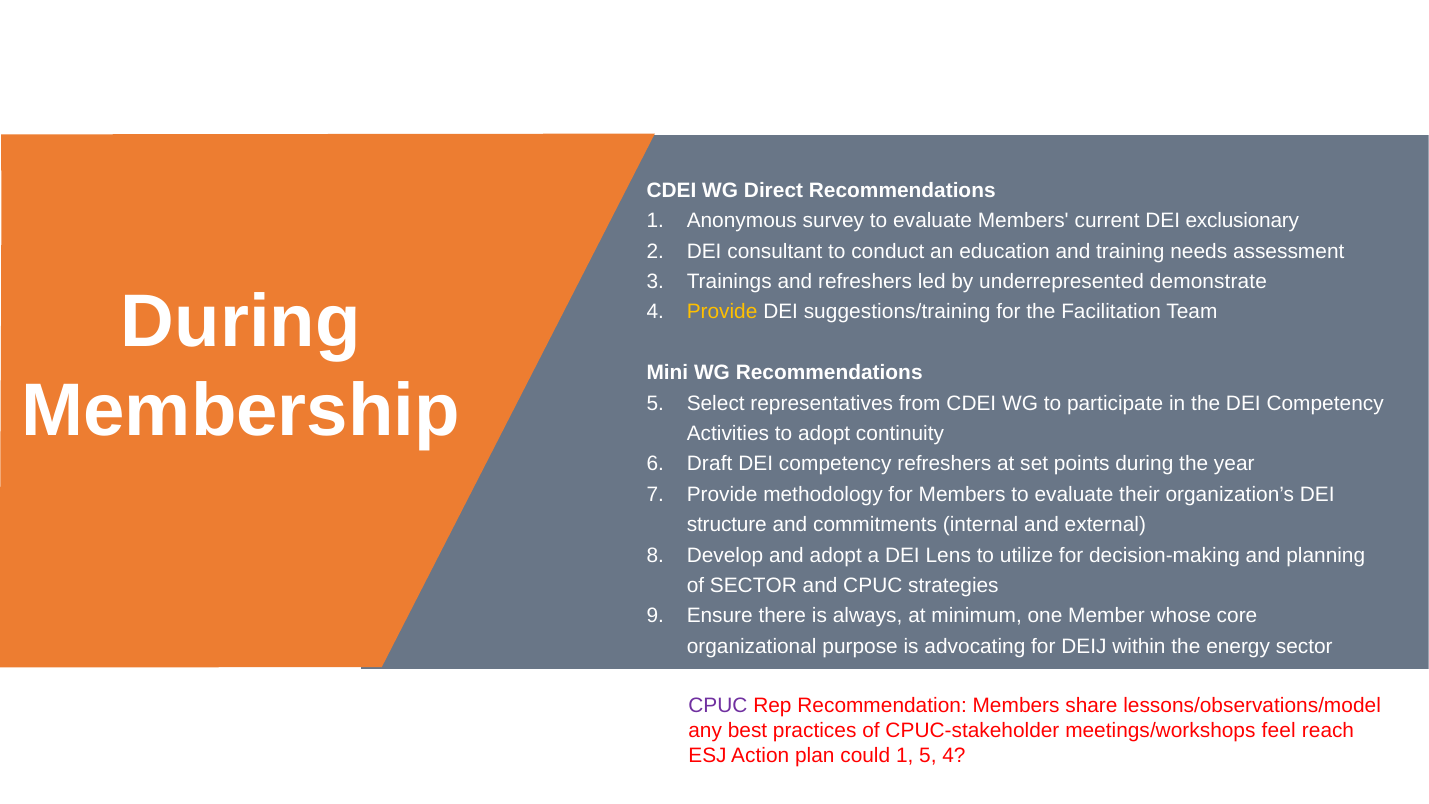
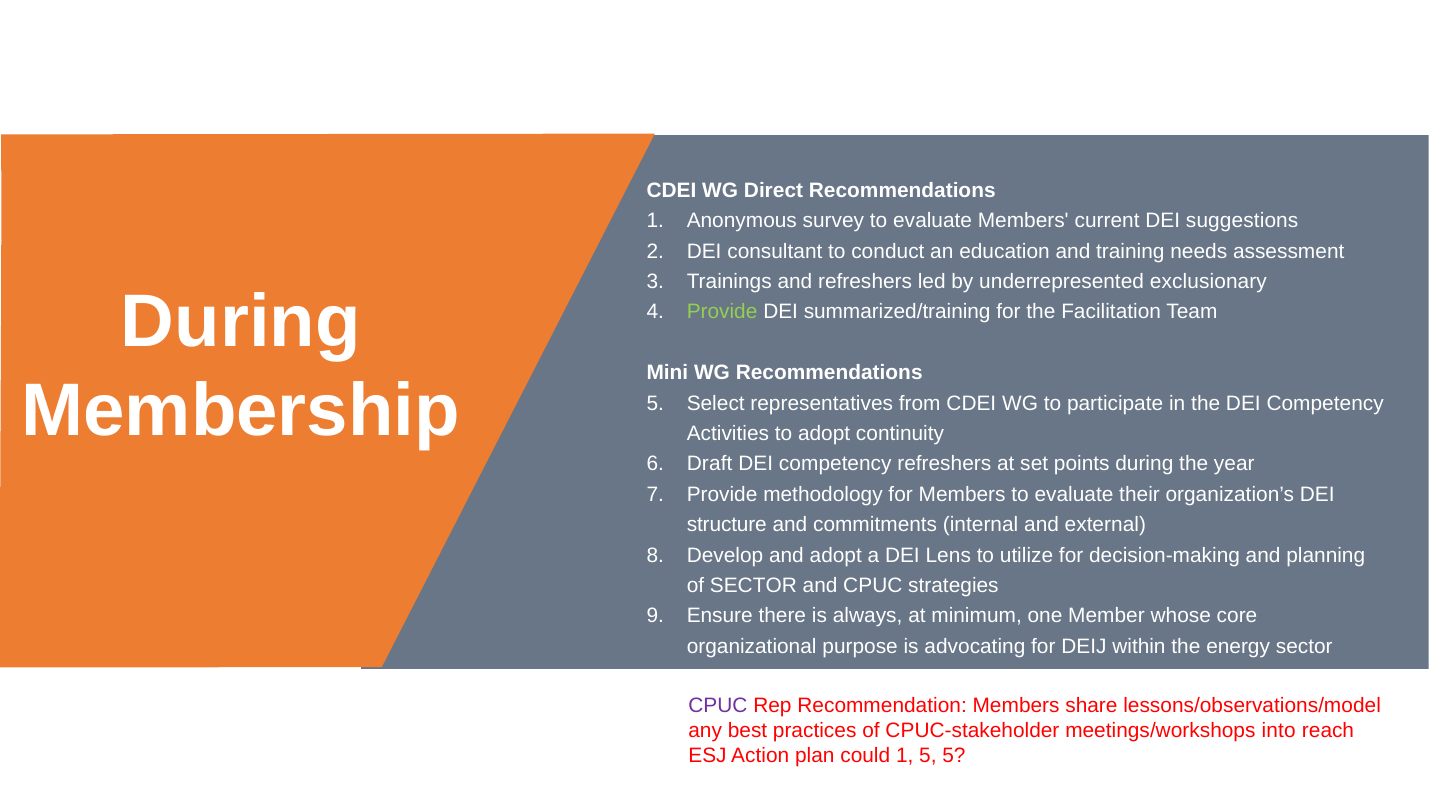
exclusionary: exclusionary -> suggestions (1242, 221)
demonstrate: demonstrate -> exclusionary (1208, 282)
Provide colour: yellow -> light green (722, 312)
suggestions/training: suggestions/training -> summarized/training (897, 312)
feel: feel -> into (1279, 730)
5 4: 4 -> 5 (954, 755)
